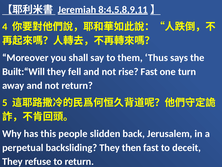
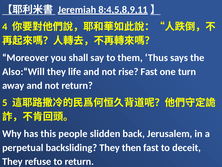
Built:“Will: Built:“Will -> Also:“Will (23, 71)
fell: fell -> life (75, 71)
